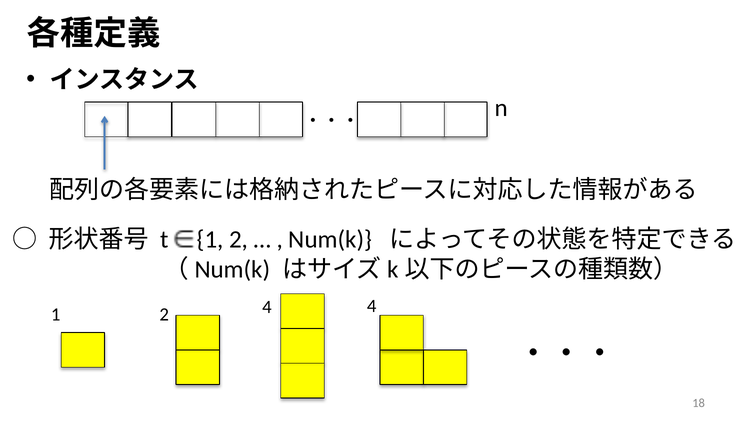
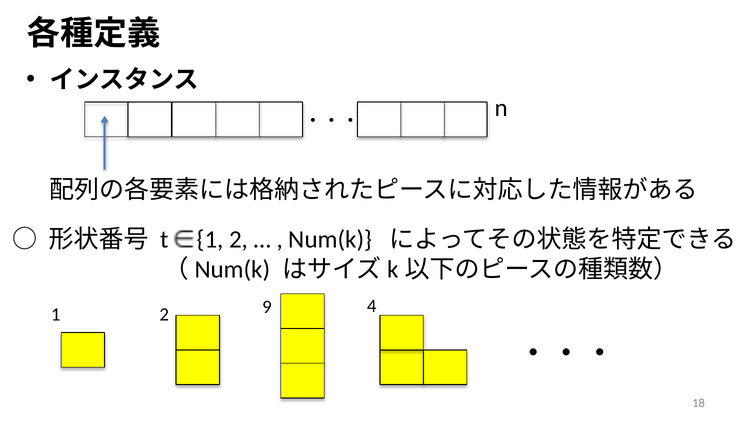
2 4: 4 -> 9 (267, 307)
